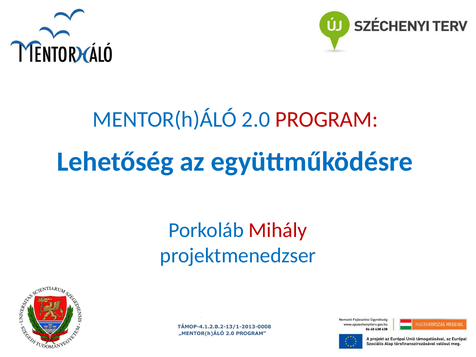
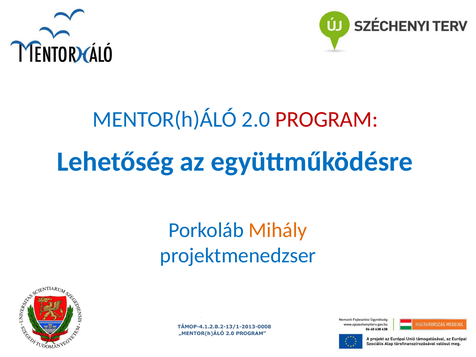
Mihály colour: red -> orange (278, 230)
